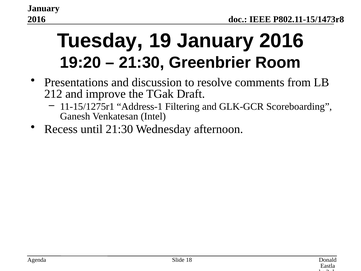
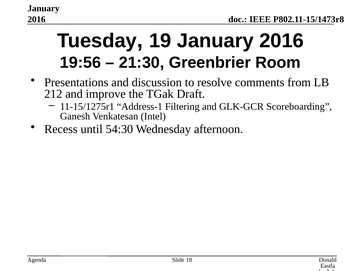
19:20: 19:20 -> 19:56 (80, 62)
until 21:30: 21:30 -> 54:30 (119, 129)
